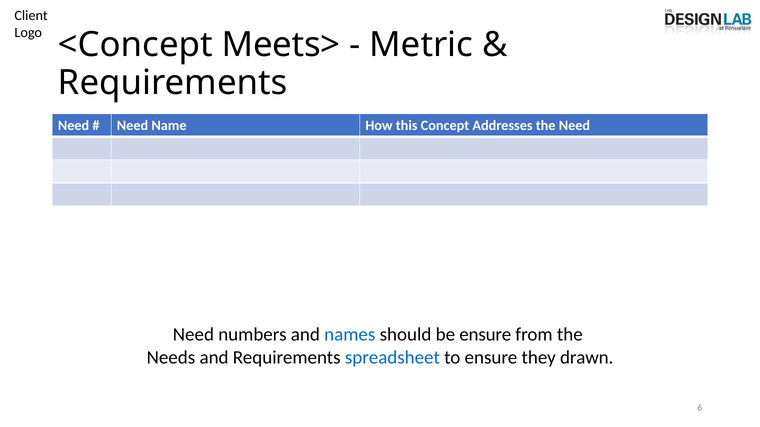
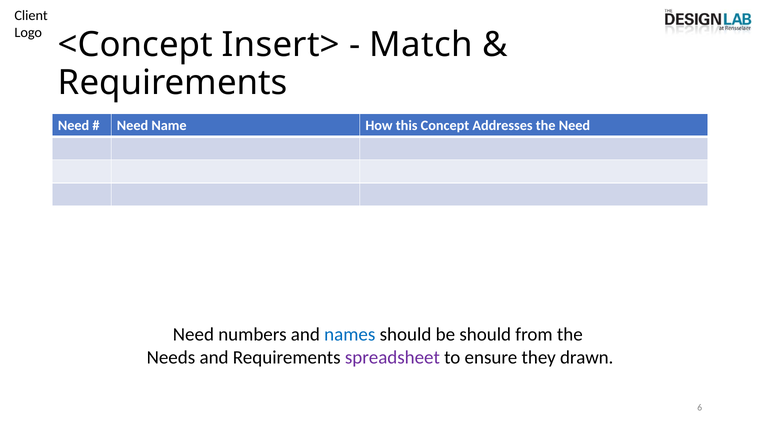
Meets>: Meets> -> Insert> (281, 45)
Metric: Metric -> Match (421, 45)
be ensure: ensure -> should (485, 335)
spreadsheet colour: blue -> purple (392, 358)
